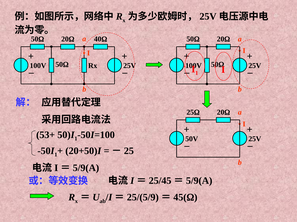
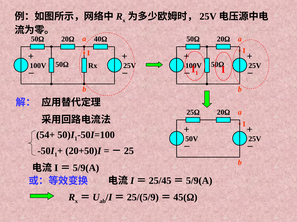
53+: 53+ -> 54+ (46, 135)
